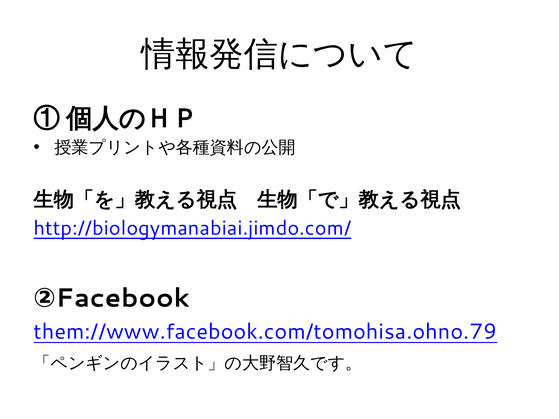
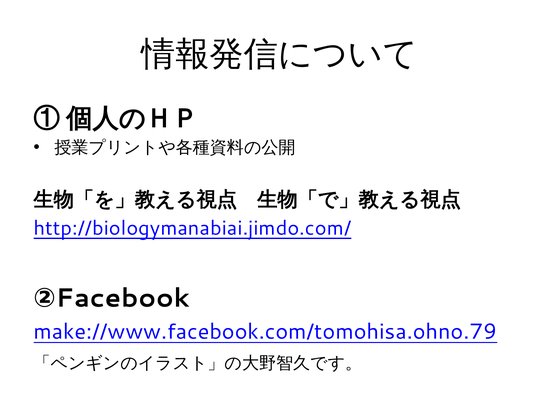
them://www.facebook.com/tomohisa.ohno.79: them://www.facebook.com/tomohisa.ohno.79 -> make://www.facebook.com/tomohisa.ohno.79 (265, 332)
